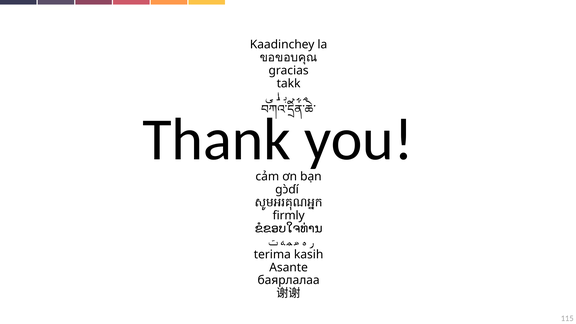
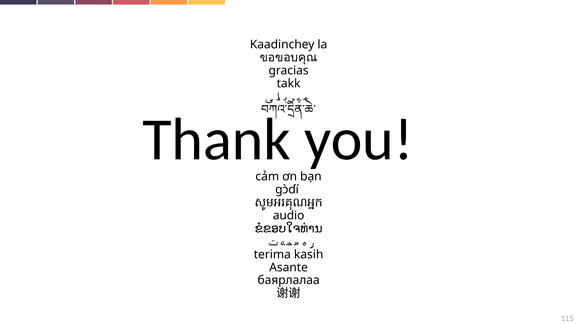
firmly: firmly -> audio (289, 216)
